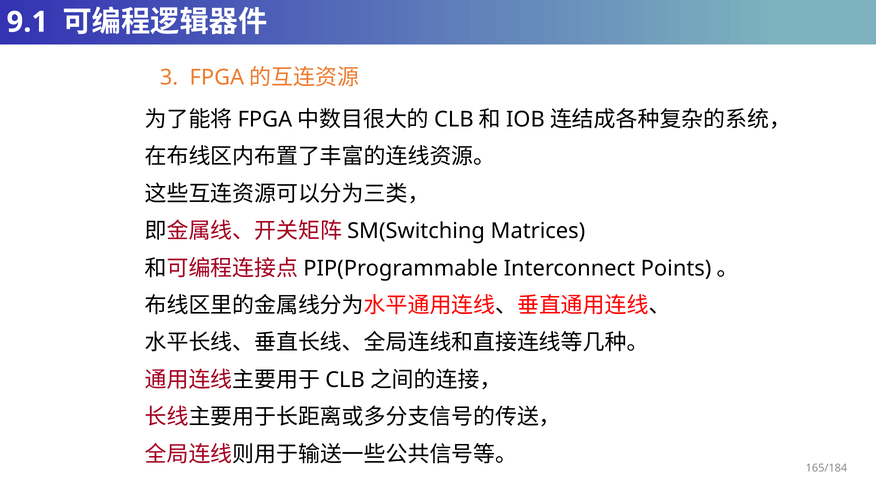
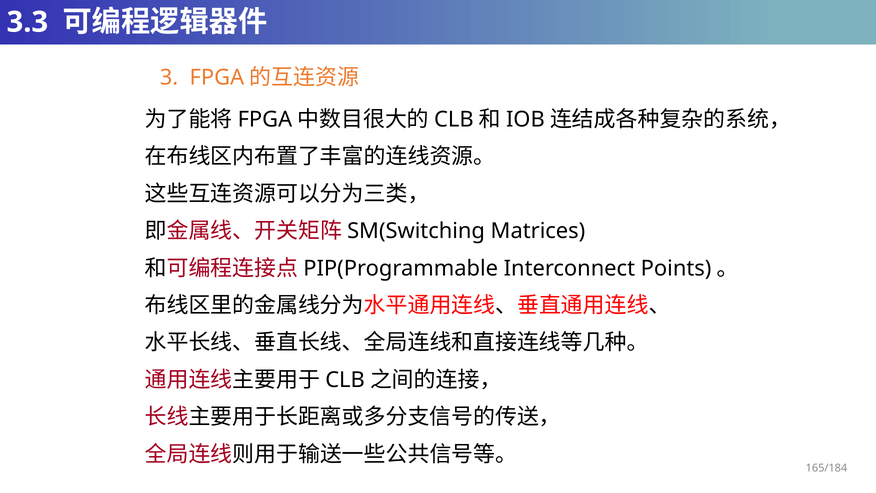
9.1: 9.1 -> 3.3 (27, 22)
